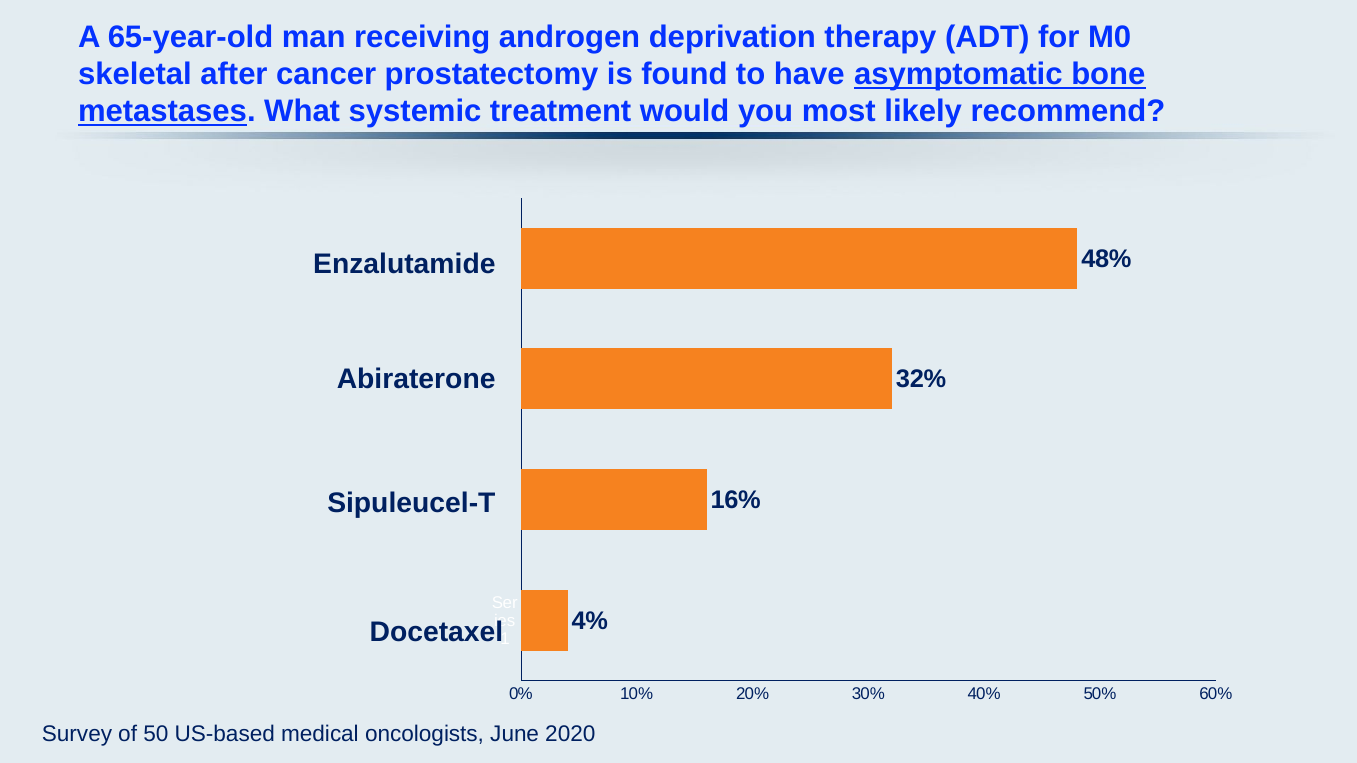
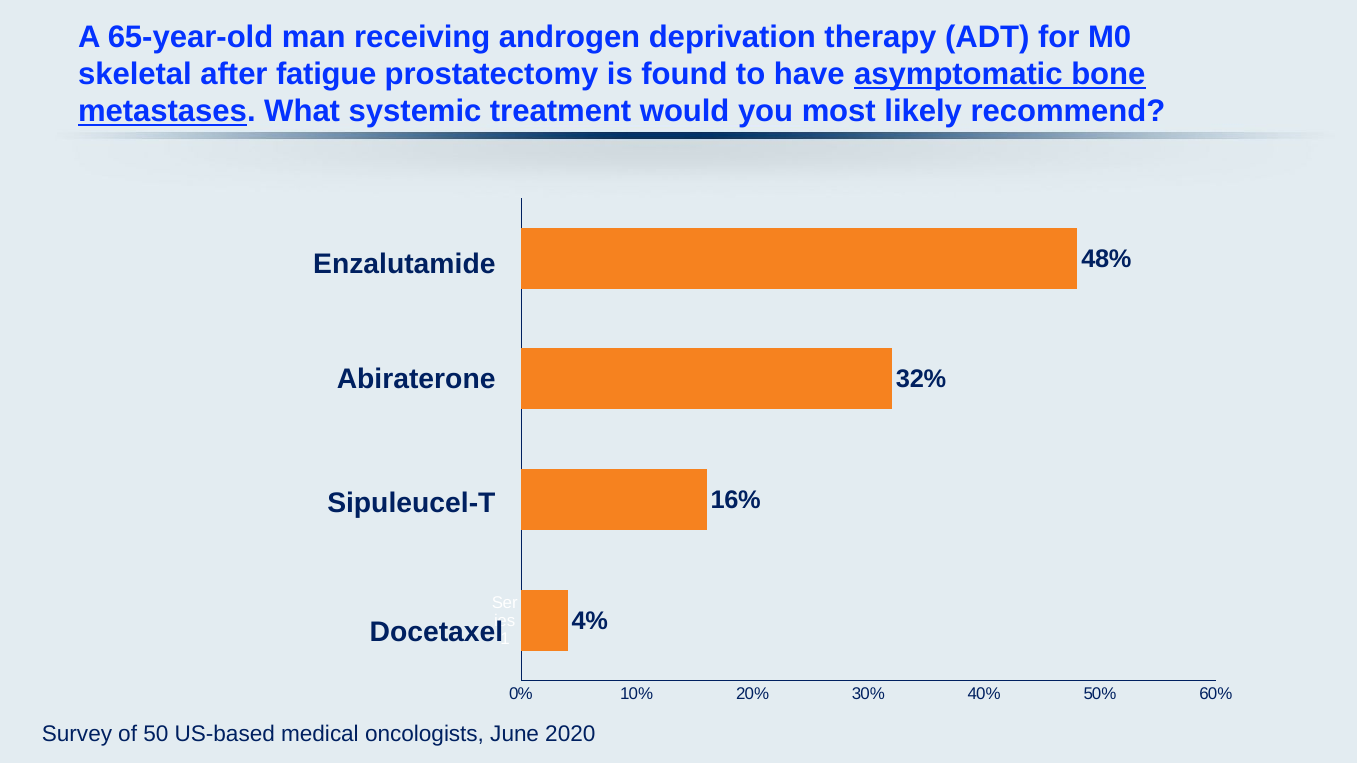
cancer: cancer -> fatigue (326, 74)
